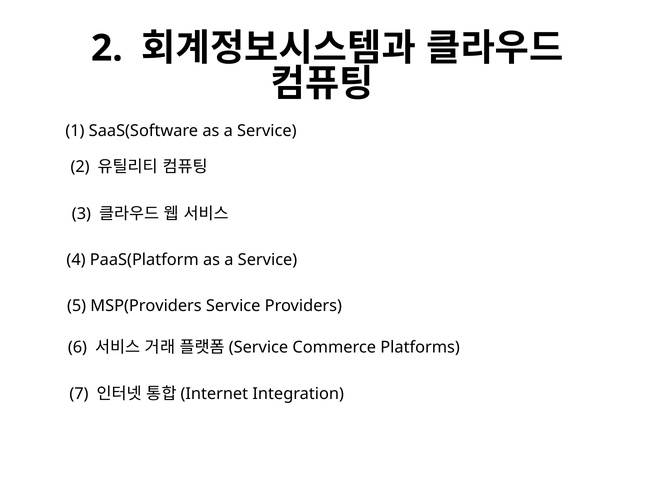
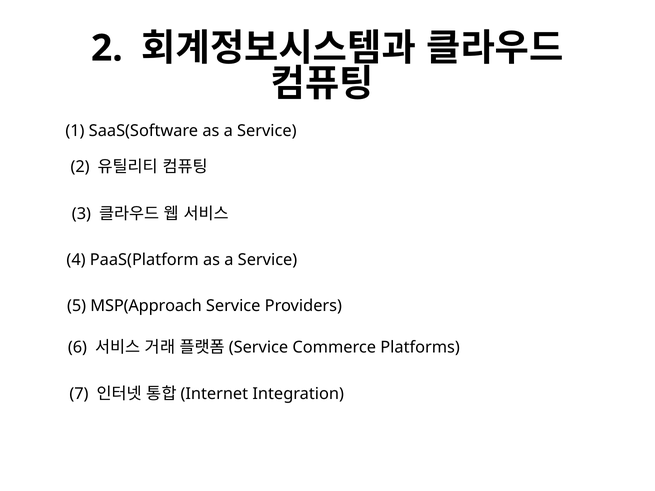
MSP(Providers: MSP(Providers -> MSP(Approach (146, 306)
